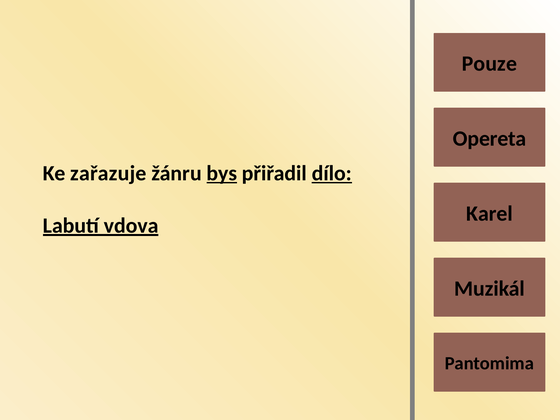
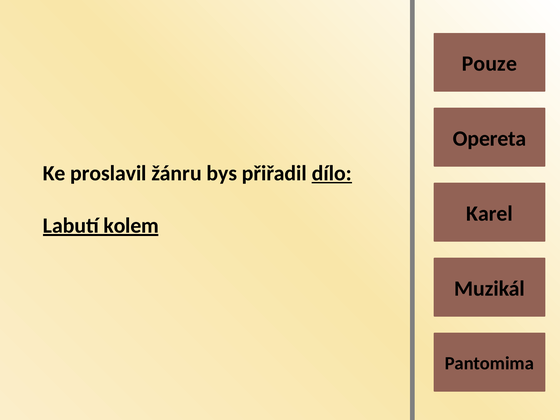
zařazuje: zařazuje -> proslavil (108, 173)
bys underline: present -> none (222, 173)
vdova: vdova -> kolem (131, 226)
